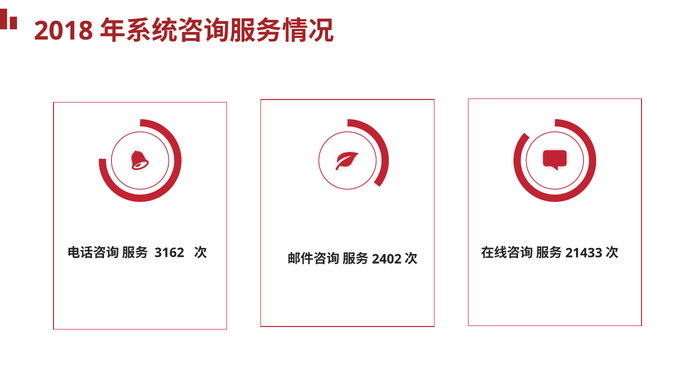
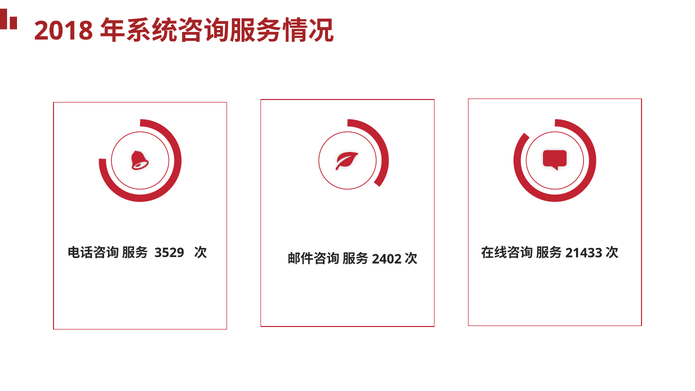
3162: 3162 -> 3529 (169, 253)
